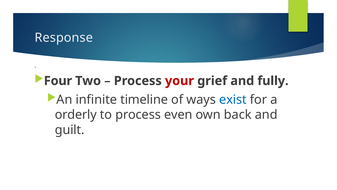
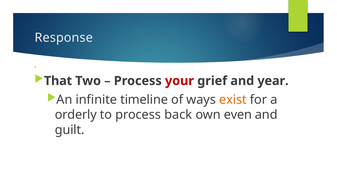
Four: Four -> That (58, 81)
fully: fully -> year (273, 81)
exist colour: blue -> orange (233, 99)
even: even -> back (178, 115)
back: back -> even (238, 115)
